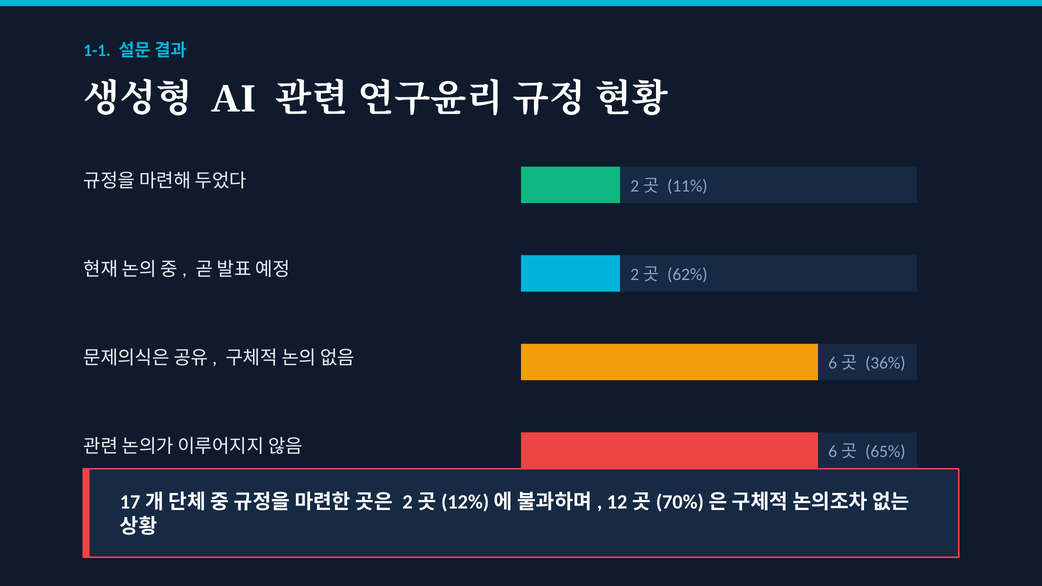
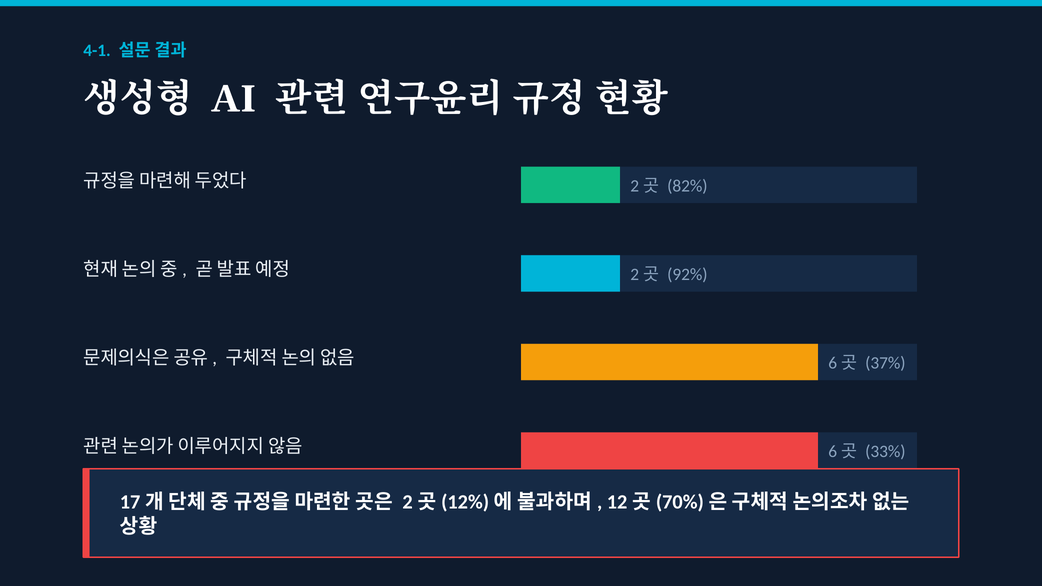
1-1: 1-1 -> 4-1 (97, 51)
11%: 11% -> 82% (687, 186)
62%: 62% -> 92% (687, 275)
36%: 36% -> 37% (885, 363)
65%: 65% -> 33% (885, 452)
